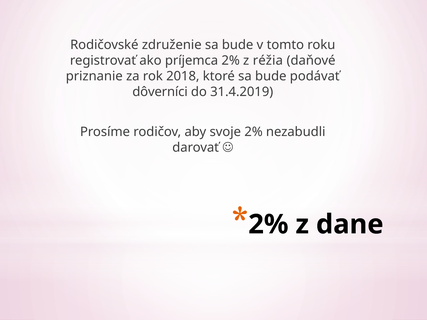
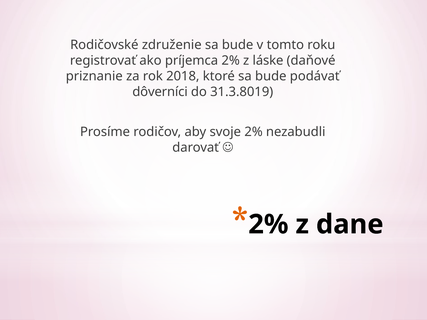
réžia: réžia -> láske (268, 61)
31.4.2019: 31.4.2019 -> 31.3.8019 (242, 92)
